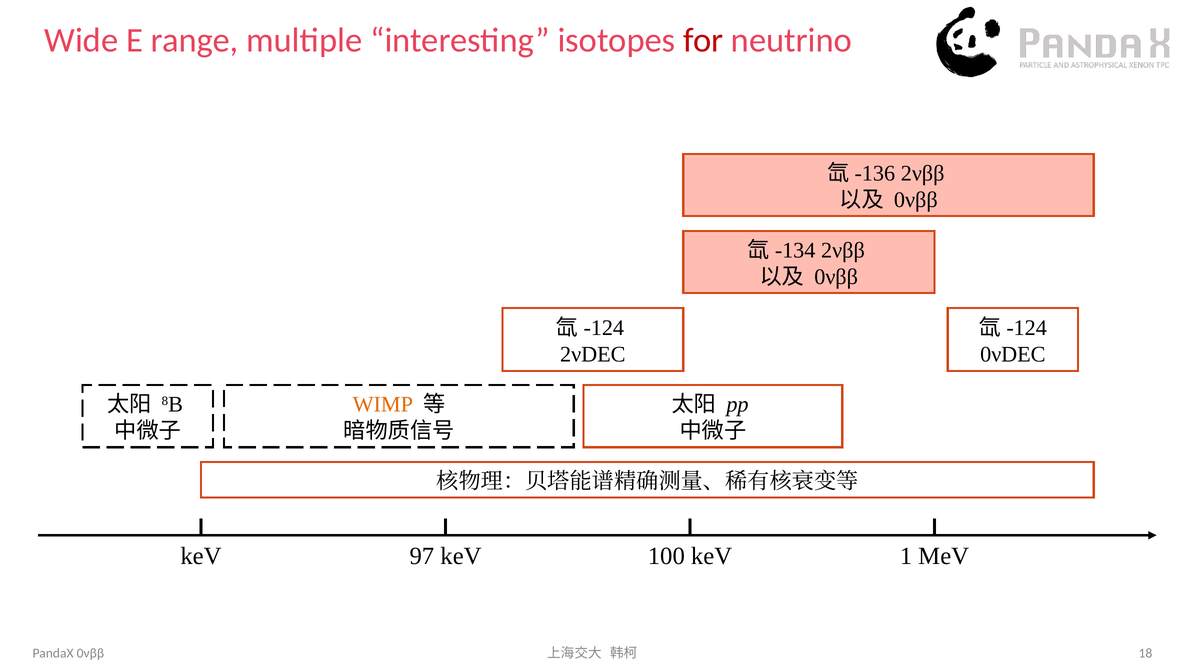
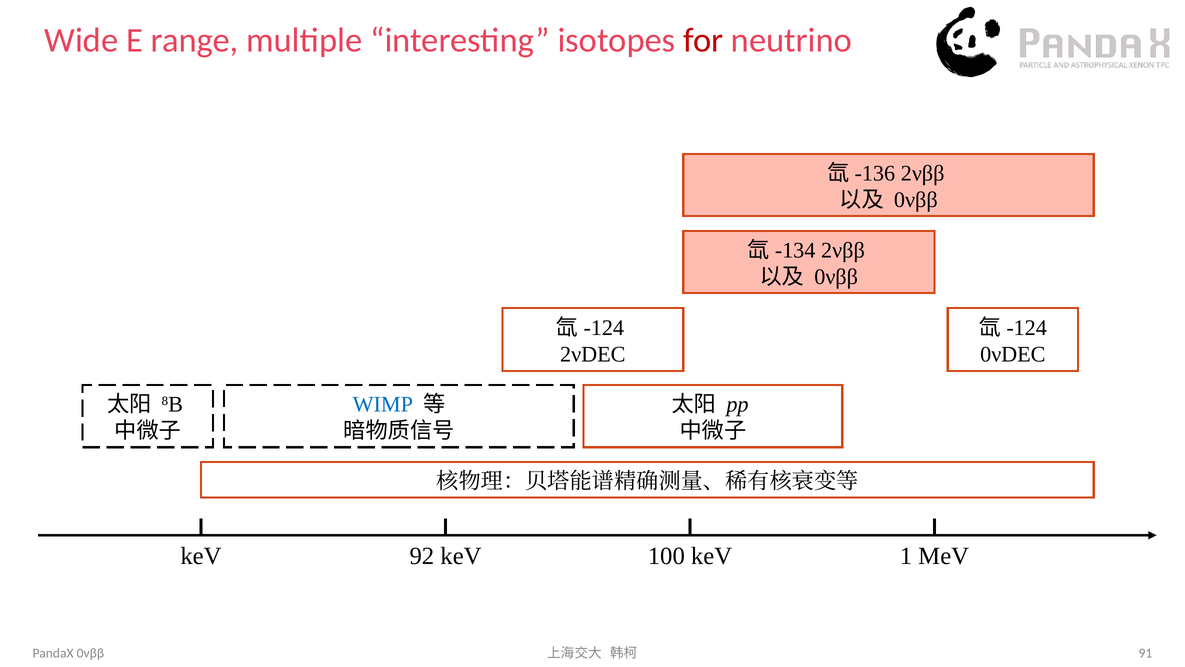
WIMP colour: orange -> blue (383, 404)
97: 97 -> 92 (422, 556)
18: 18 -> 91 (1145, 653)
